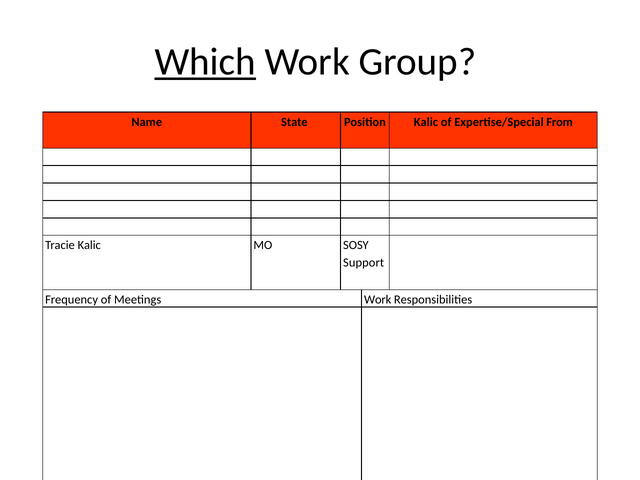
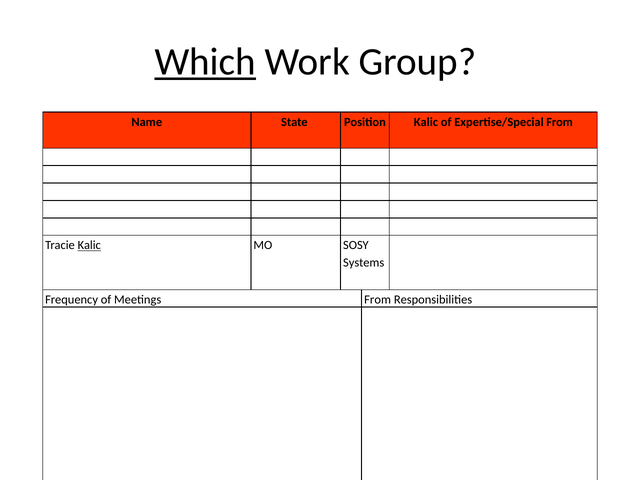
Kalic underline: none -> present (89, 245)
Support: Support -> Systems (364, 263)
Meetings Work: Work -> From (378, 300)
